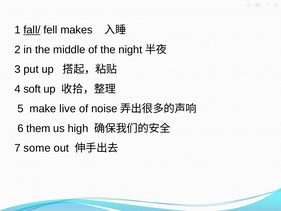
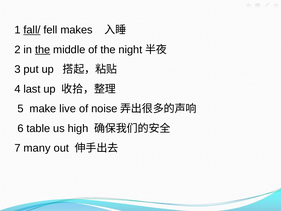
the underline: none -> present (43, 50)
soft: soft -> last (32, 89)
them: them -> table (38, 128)
some: some -> many (37, 148)
